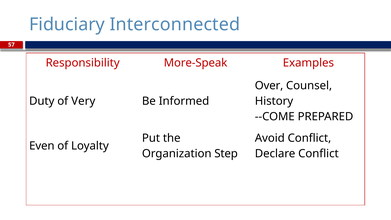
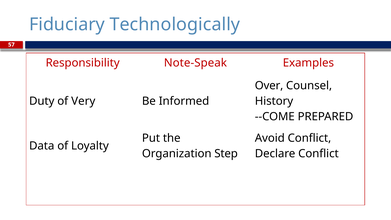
Interconnected: Interconnected -> Technologically (175, 24)
More-Speak: More-Speak -> Note-Speak (195, 63)
Even: Even -> Data (42, 146)
